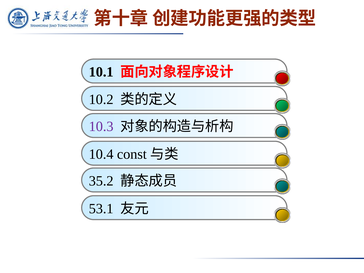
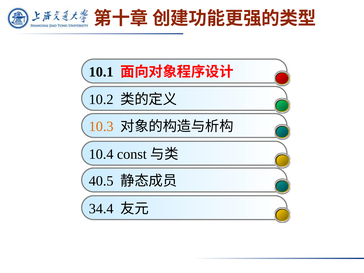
10.3 colour: purple -> orange (101, 127)
35.2: 35.2 -> 40.5 (101, 181)
53.1: 53.1 -> 34.4 (101, 209)
